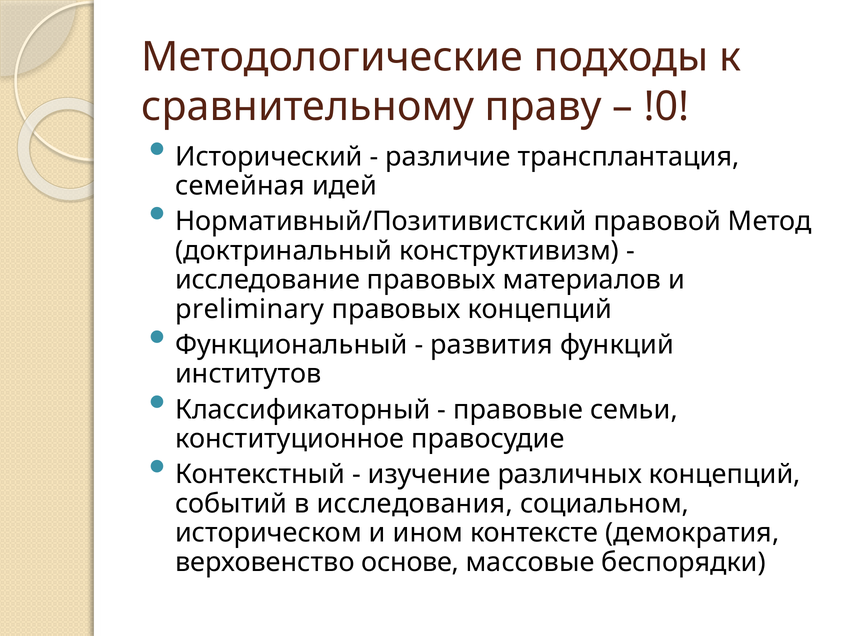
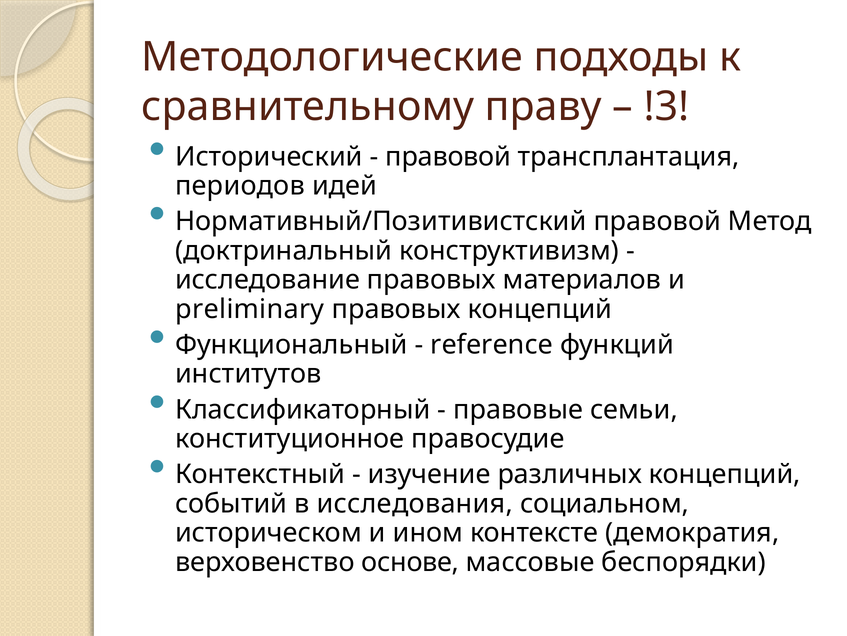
!0: !0 -> !3 (667, 107)
различие: различие -> правовой (448, 156)
семейная: семейная -> периодов (240, 186)
развития: развития -> reference (492, 344)
